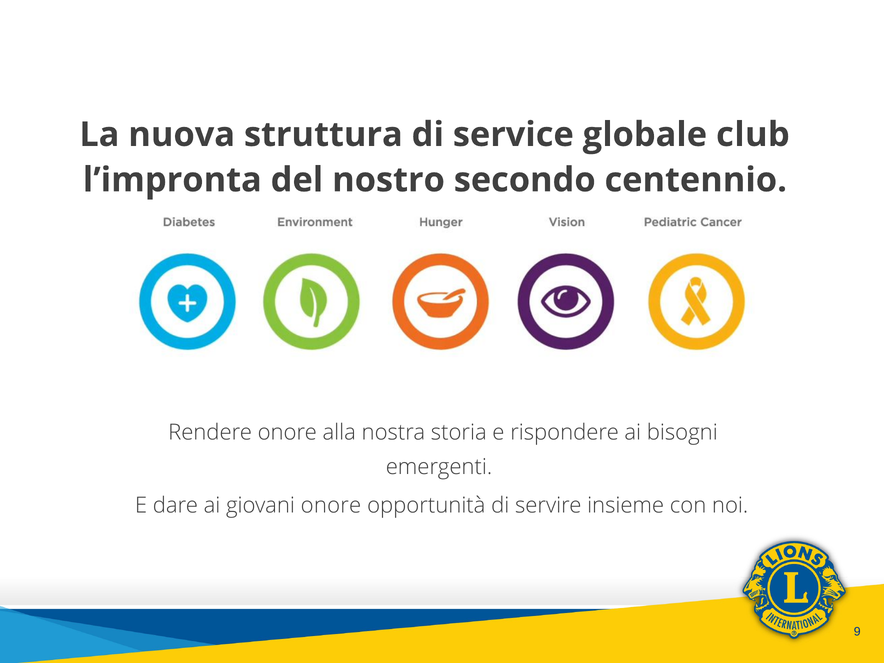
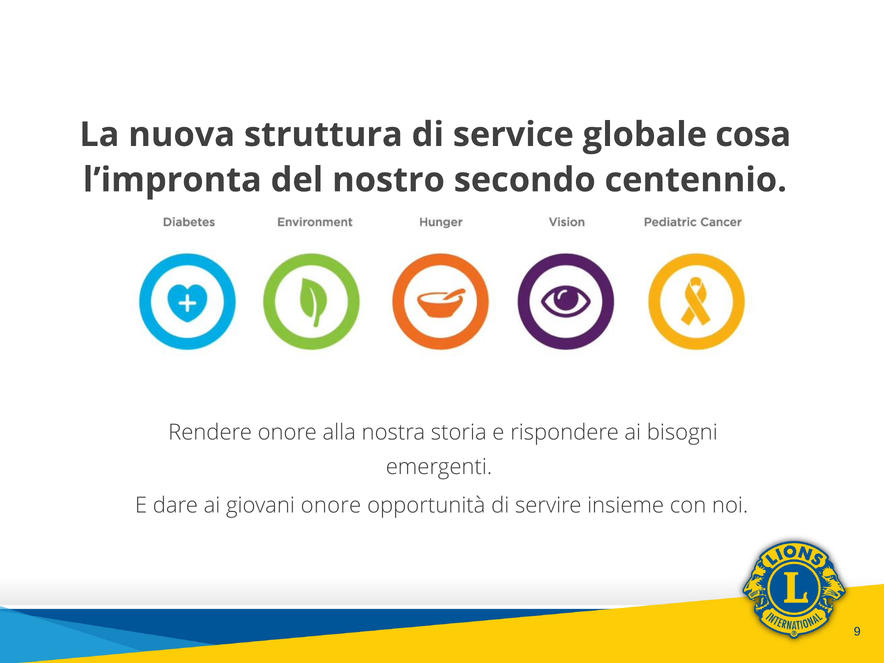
club: club -> cosa (753, 135)
